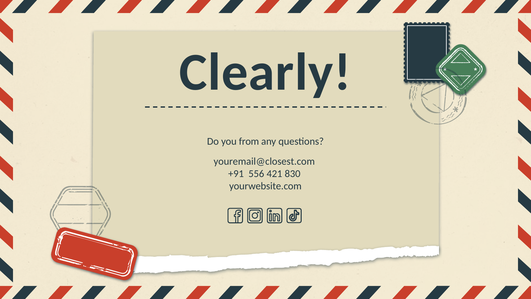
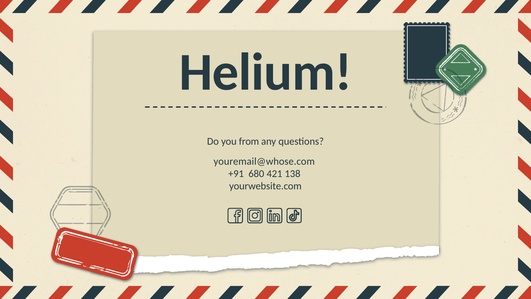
Clearly: Clearly -> Helium (266, 72)
youremail@closest.com: youremail@closest.com -> youremail@whose.com (264, 161)
556: 556 -> 680 (256, 174)
830: 830 -> 138 (293, 174)
